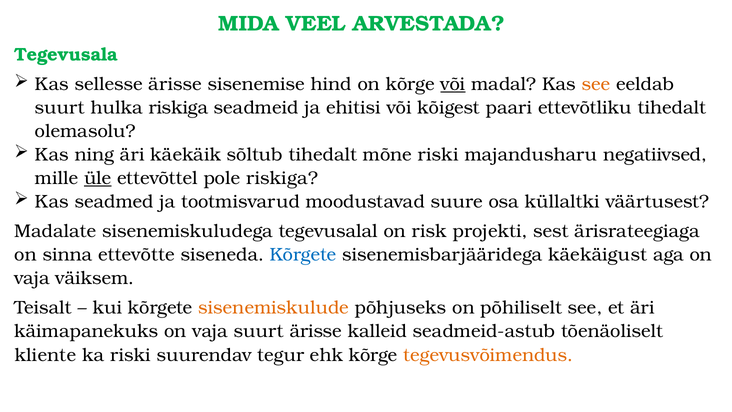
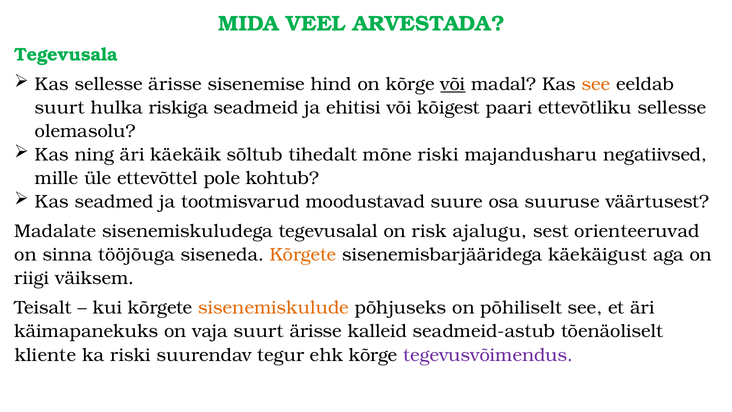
ettevõtliku tihedalt: tihedalt -> sellesse (672, 108)
üle underline: present -> none (98, 178)
pole riskiga: riskiga -> kohtub (282, 178)
küllaltki: küllaltki -> suuruse (562, 202)
projekti: projekti -> ajalugu (490, 231)
ärisrateegiaga: ärisrateegiaga -> orienteeruvad (637, 231)
ettevõtte: ettevõtte -> tööjõuga (136, 255)
Kõrgete colour: blue -> orange (303, 255)
vaja: vaja -> riigi (32, 278)
tegevusvõimendus colour: orange -> purple (488, 355)
